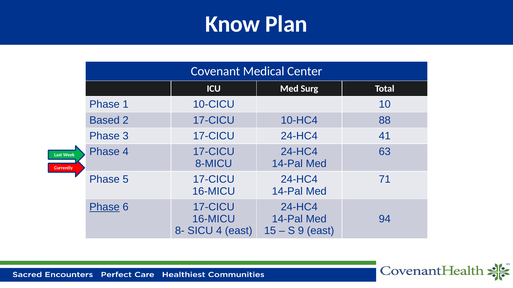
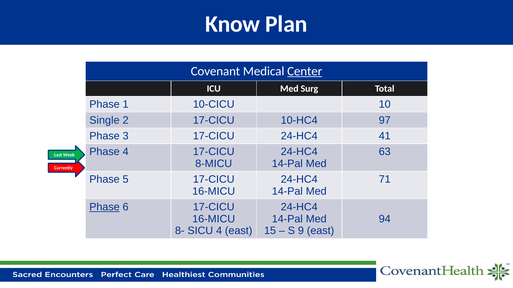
Center underline: none -> present (305, 71)
Based: Based -> Single (104, 120)
88: 88 -> 97 (385, 120)
